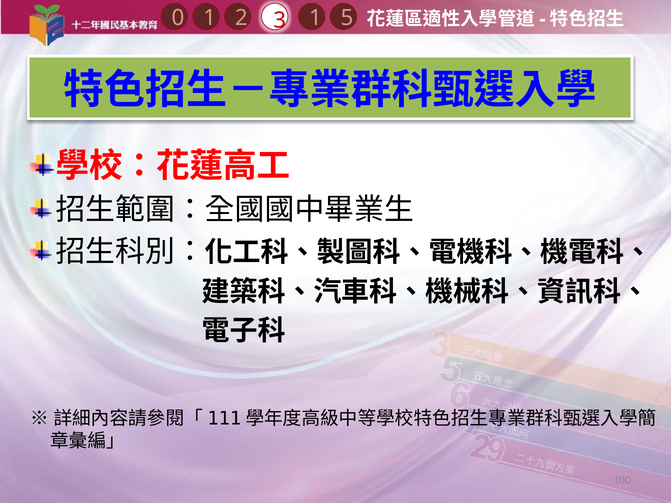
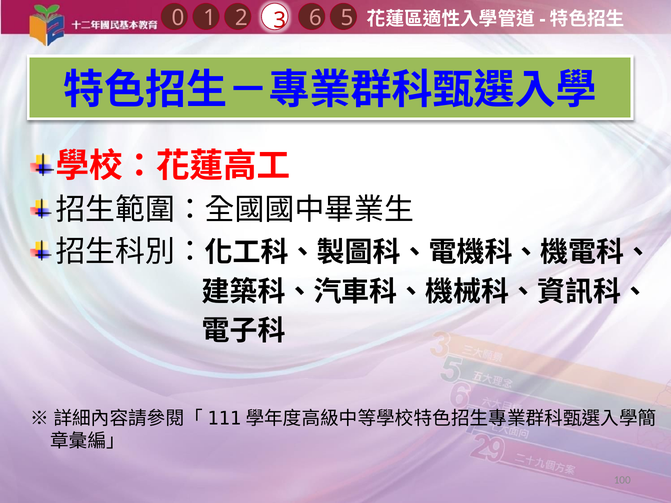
1 1: 1 -> 6 (315, 18)
